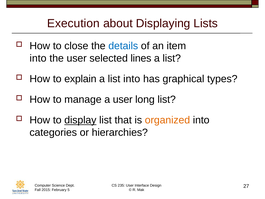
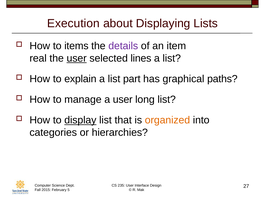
close: close -> items (76, 46)
details colour: blue -> purple (123, 46)
into: into -> real (38, 58)
user underline: none -> present (77, 58)
list into: into -> part (132, 79)
types: types -> paths (222, 79)
